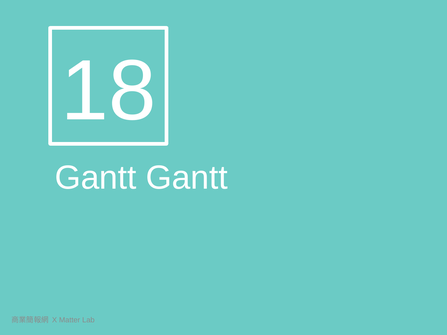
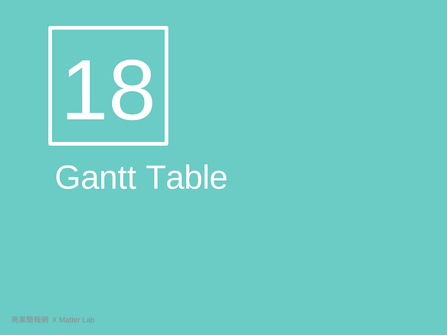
Gantt Gantt: Gantt -> Table (187, 178)
